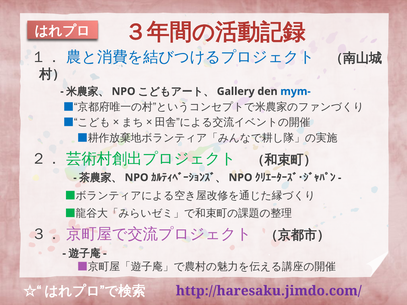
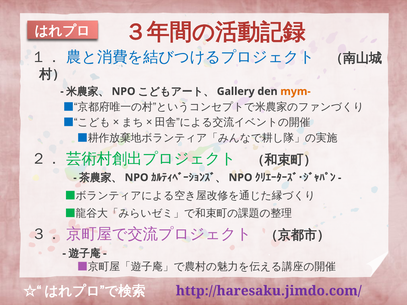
mym- colour: blue -> orange (296, 91)
